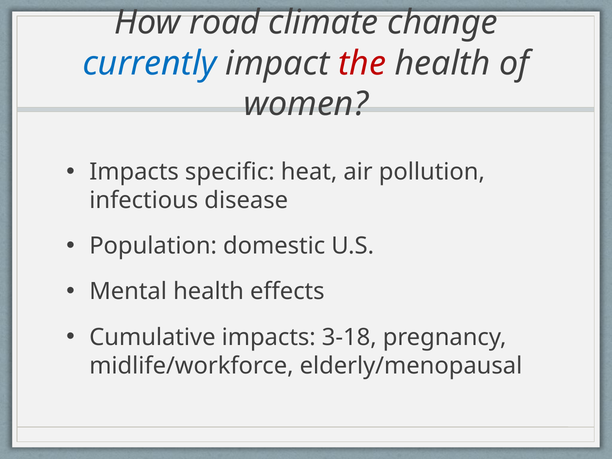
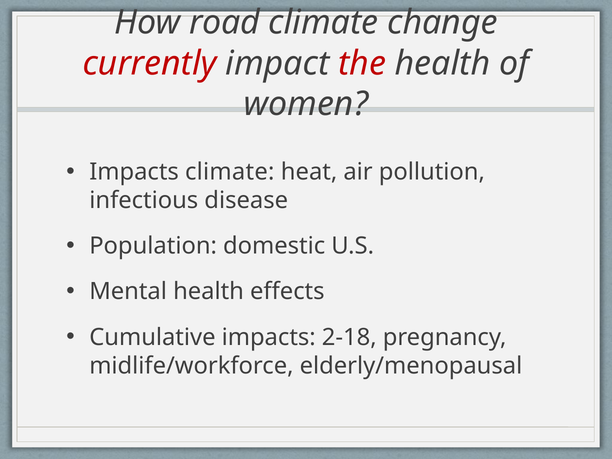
currently colour: blue -> red (150, 63)
Impacts specific: specific -> climate (230, 172)
3-18: 3-18 -> 2-18 (349, 337)
